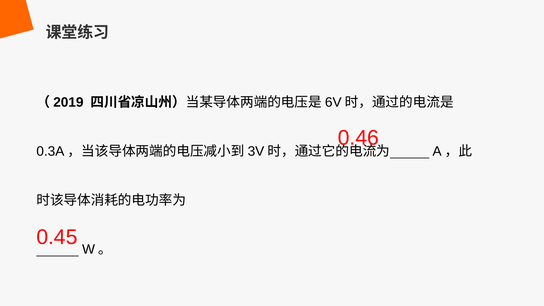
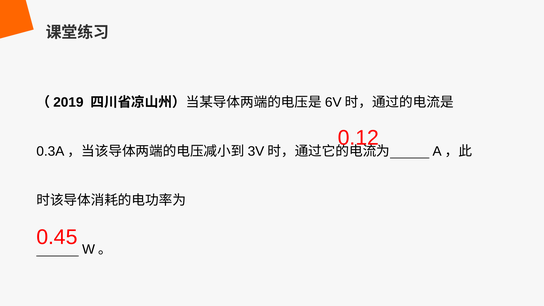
0.46: 0.46 -> 0.12 (358, 138)
